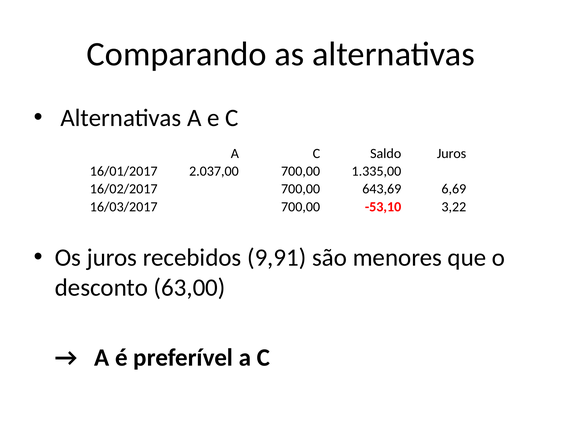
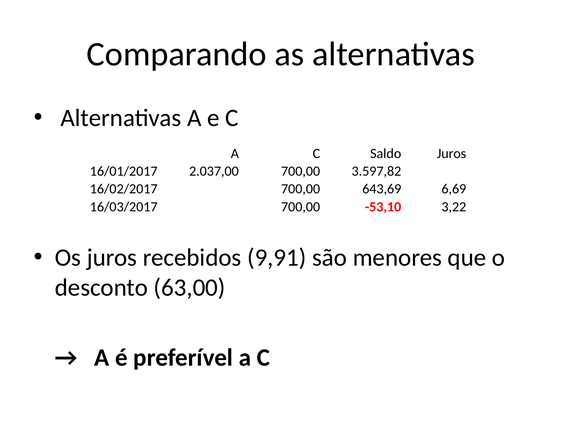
1.335,00: 1.335,00 -> 3.597,82 (376, 171)
